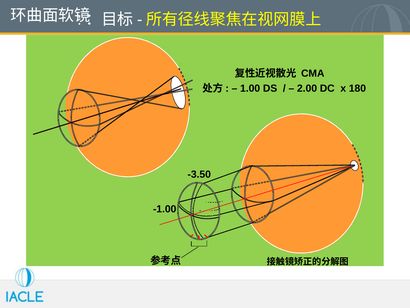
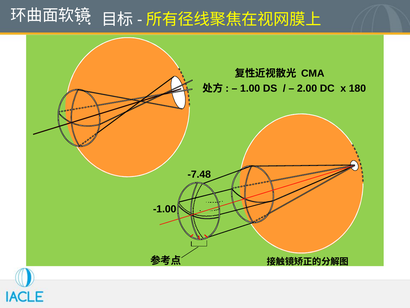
-3.50: -3.50 -> -7.48 (199, 174)
